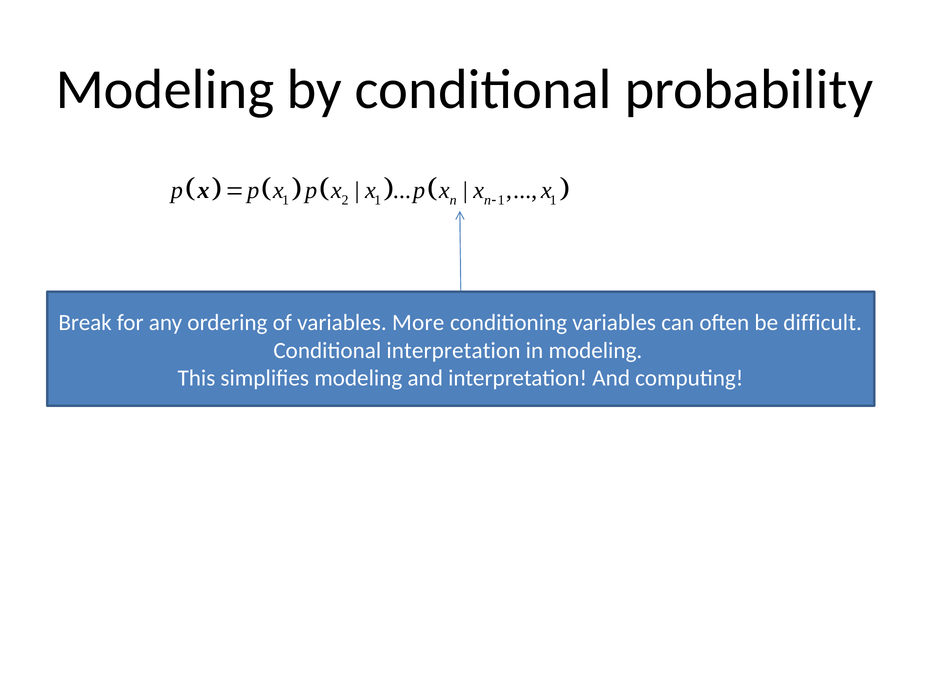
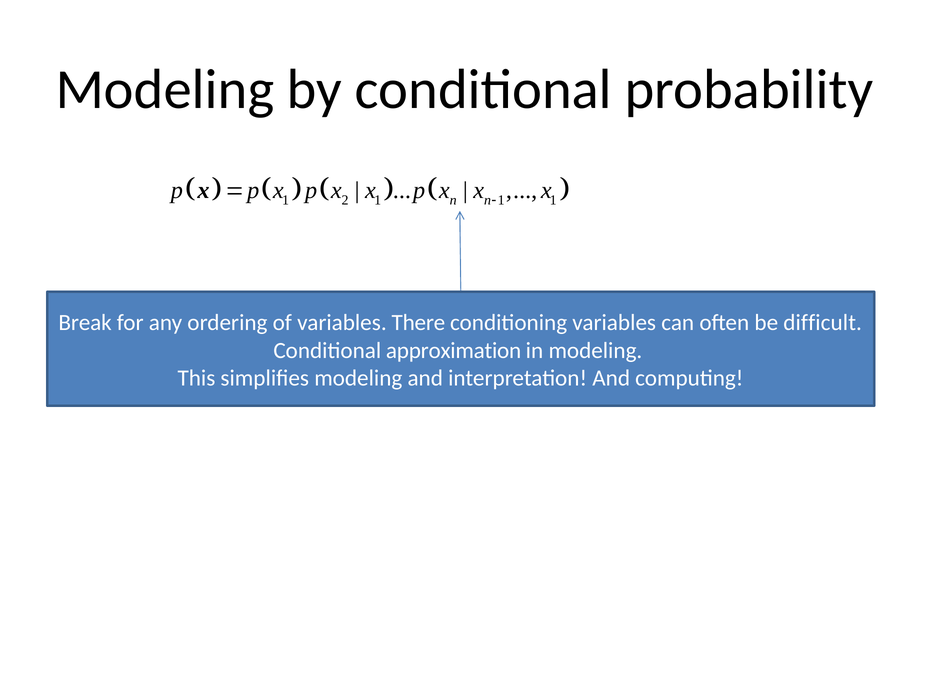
More: More -> There (418, 323)
Conditional interpretation: interpretation -> approximation (454, 351)
